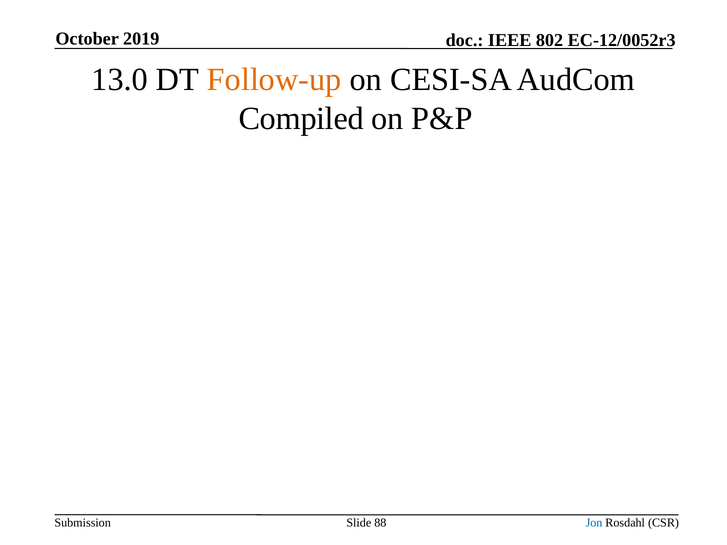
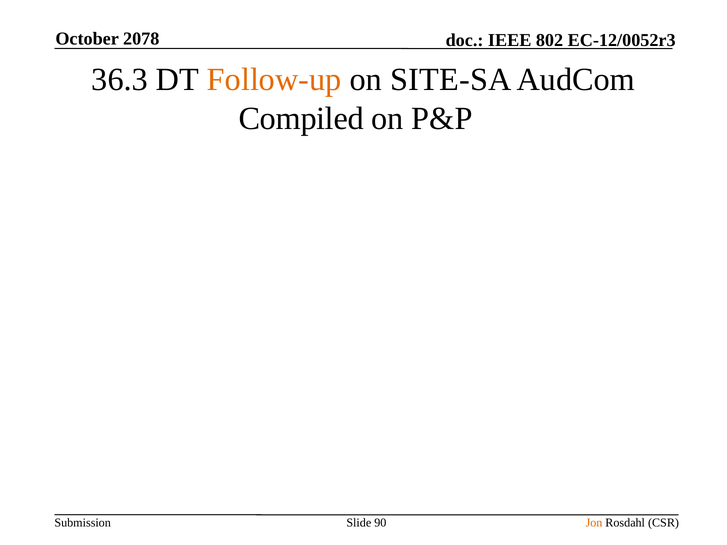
2019: 2019 -> 2078 (141, 39)
13.0: 13.0 -> 36.3 (120, 80)
CESI-SA: CESI-SA -> SITE-SA (451, 80)
88: 88 -> 90 (380, 523)
Jon colour: blue -> orange (594, 523)
